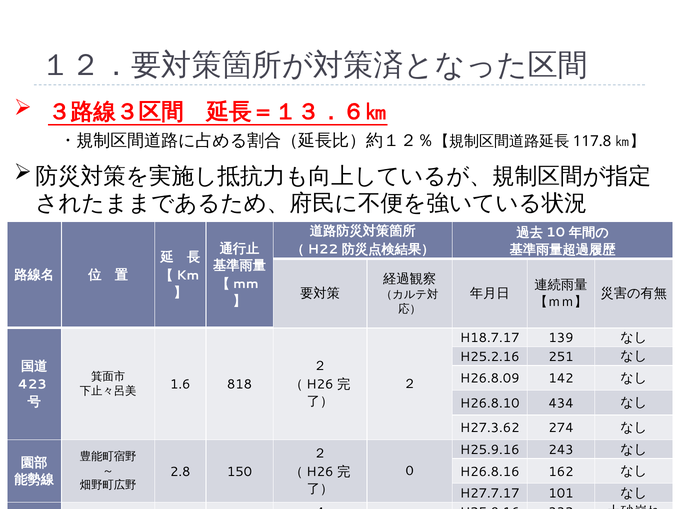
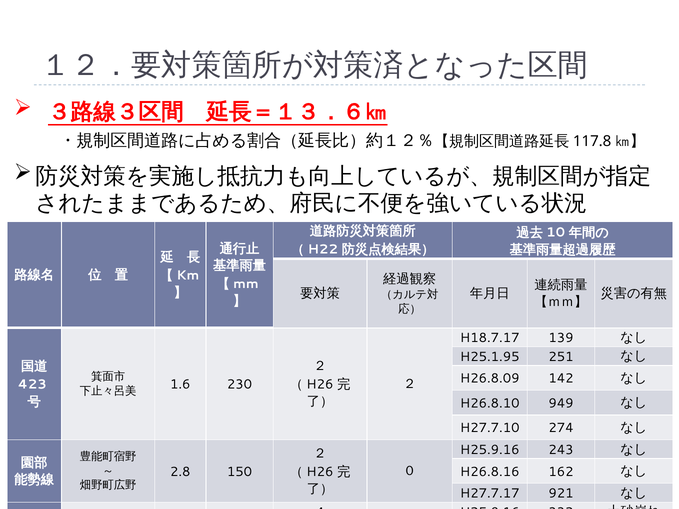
H25.2.16: H25.2.16 -> H25.1.95 (490, 357)
818: 818 -> 230 (240, 385)
434: 434 -> 949 (561, 404)
H27.3.62: H27.3.62 -> H27.7.10 (490, 428)
101: 101 -> 921 (561, 494)
